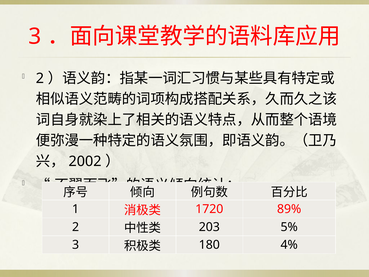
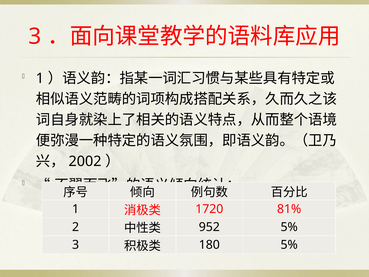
2: 2 -> 1 (40, 78)
89%: 89% -> 81% (289, 209)
203: 203 -> 952 (209, 227)
180 4%: 4% -> 5% (289, 245)
